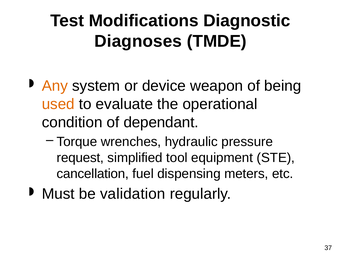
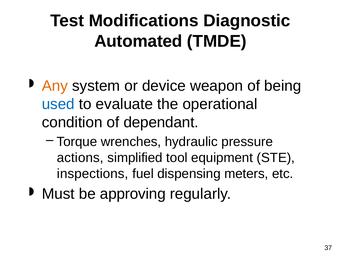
Diagnoses: Diagnoses -> Automated (138, 41)
used colour: orange -> blue (58, 104)
request: request -> actions (80, 158)
cancellation: cancellation -> inspections (93, 174)
validation: validation -> approving (133, 194)
